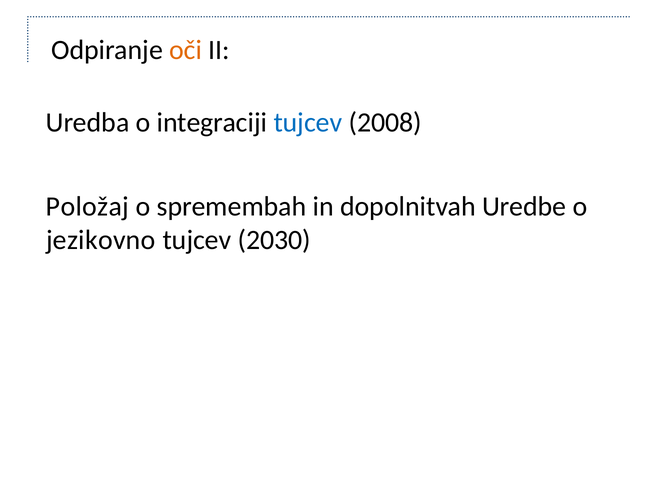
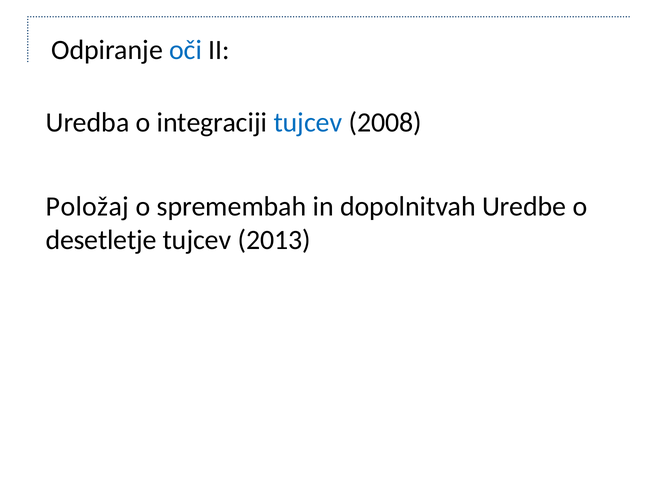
oči colour: orange -> blue (186, 50)
jezikovno: jezikovno -> desetletje (101, 240)
2030: 2030 -> 2013 (274, 240)
